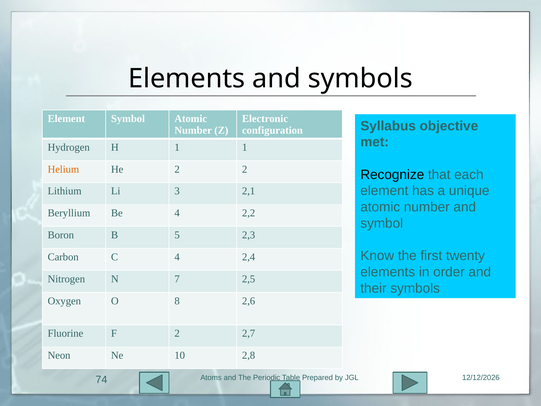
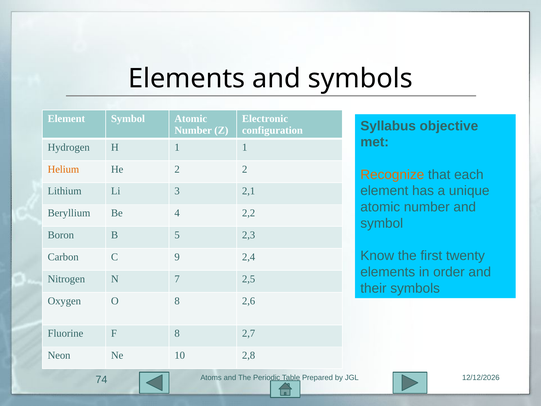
Recognize colour: black -> orange (392, 175)
C 4: 4 -> 9 (177, 257)
F 2: 2 -> 8 (177, 333)
